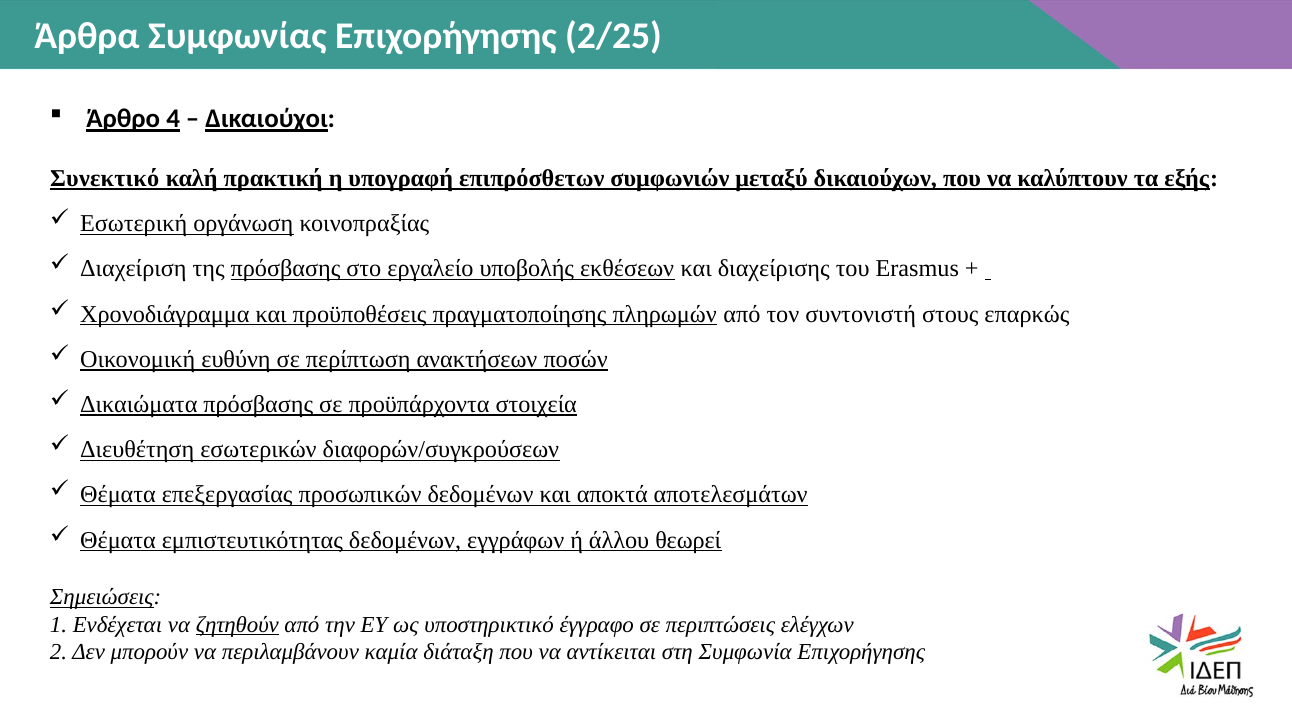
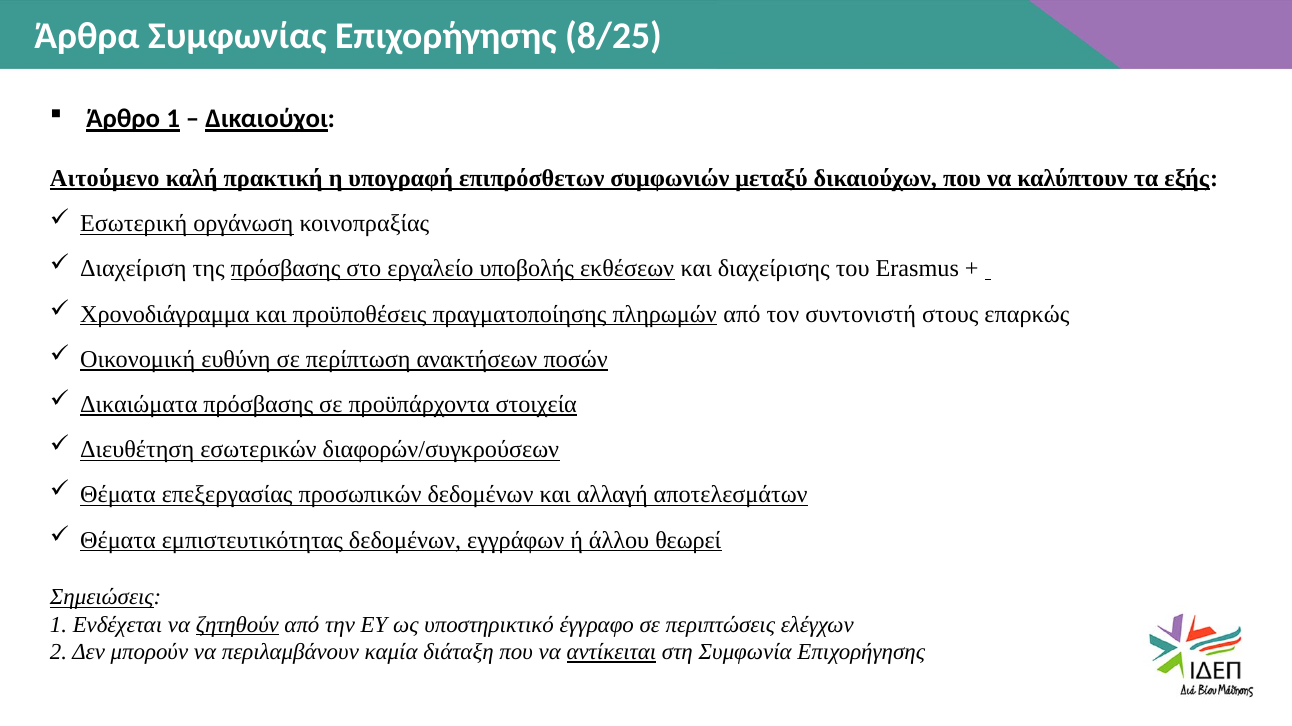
2/25: 2/25 -> 8/25 (613, 36)
Άρθρο 4: 4 -> 1 (173, 119)
Συνεκτικό: Συνεκτικό -> Αιτούμενο (105, 179)
αποκτά: αποκτά -> αλλαγή (612, 495)
αντίκειται underline: none -> present (611, 653)
